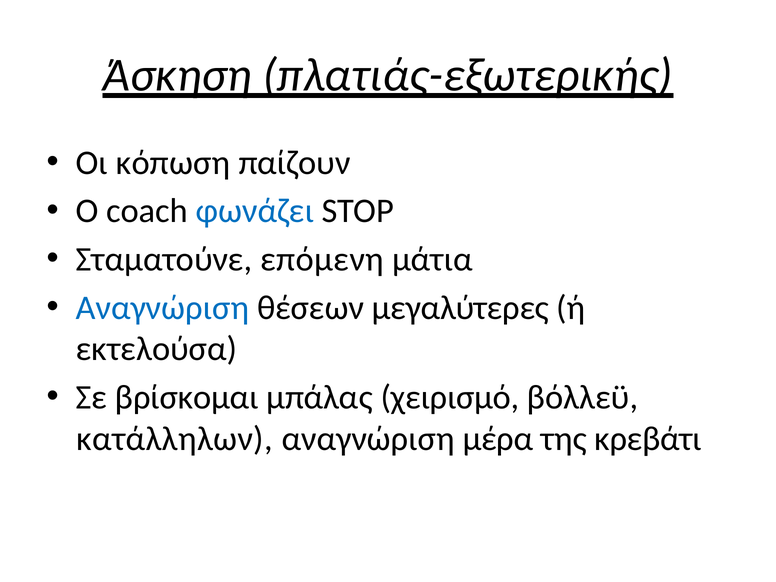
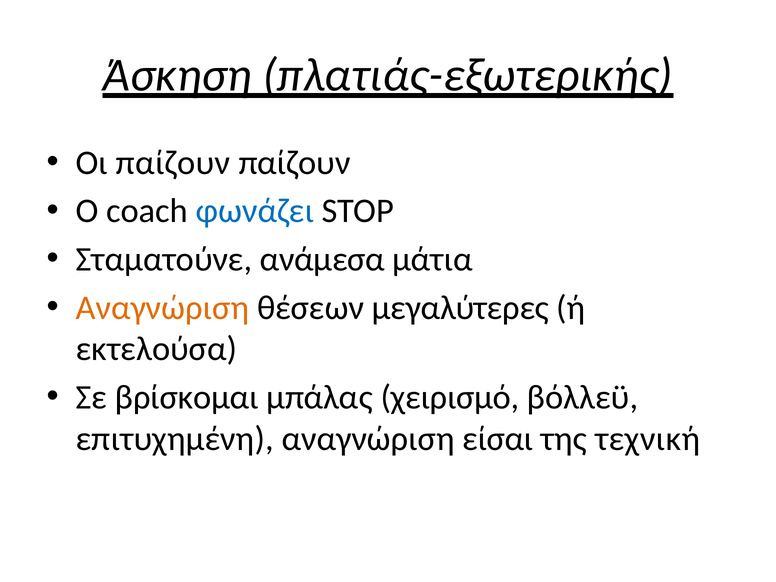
Οι κόπωση: κόπωση -> παίζουν (173, 163)
επόμενη: επόμενη -> ανάμεσα (322, 259)
Αναγνώριση colour: blue -> orange (162, 308)
κατάλληλων: κατάλληλων -> επιτυχημένη (175, 439)
μέρα: μέρα -> είσαι (498, 439)
κρεβάτι: κρεβάτι -> τεχνική (648, 439)
